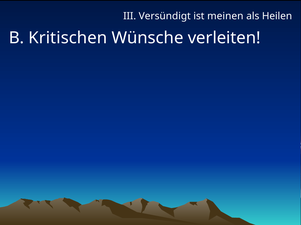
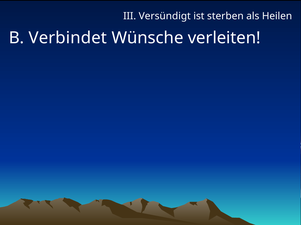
meinen: meinen -> sterben (225, 16)
Kritischen: Kritischen -> Verbindet (68, 38)
